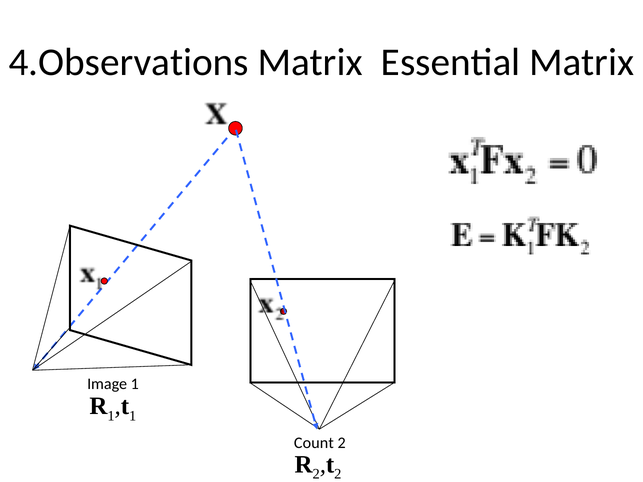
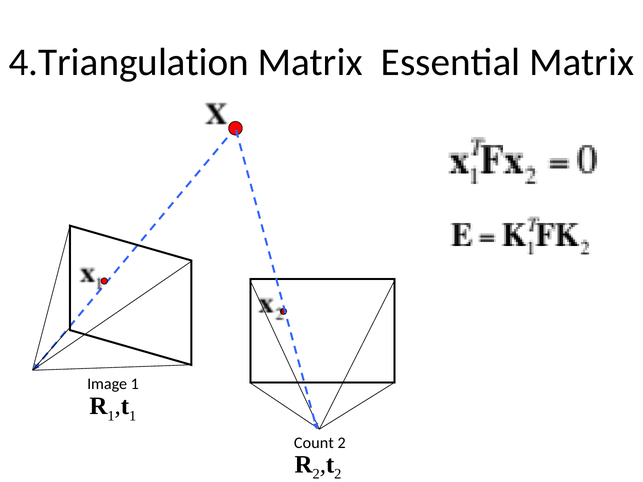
4.Observations: 4.Observations -> 4.Triangulation (129, 62)
